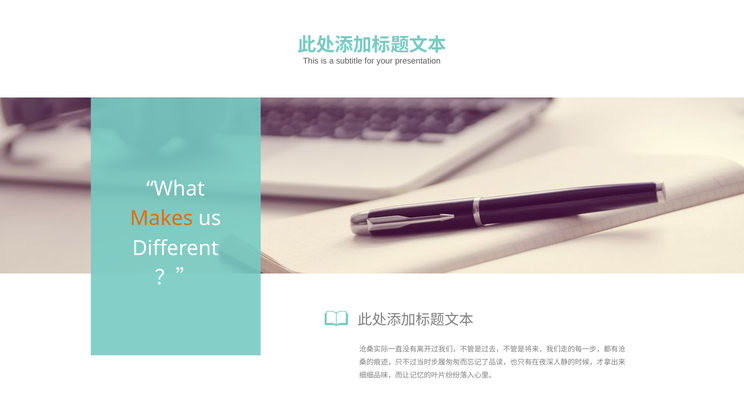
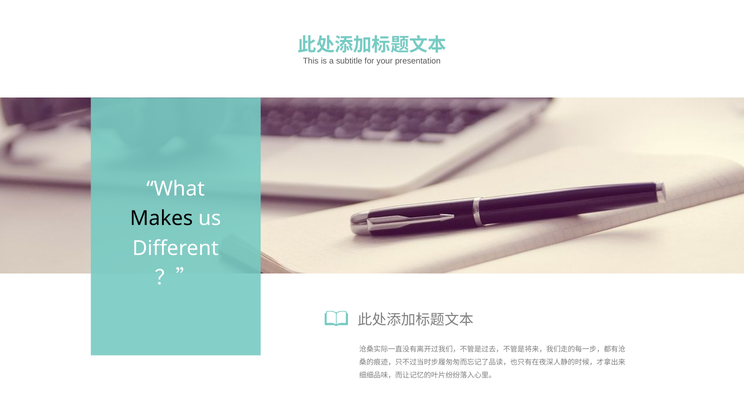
Makes colour: orange -> black (161, 219)
